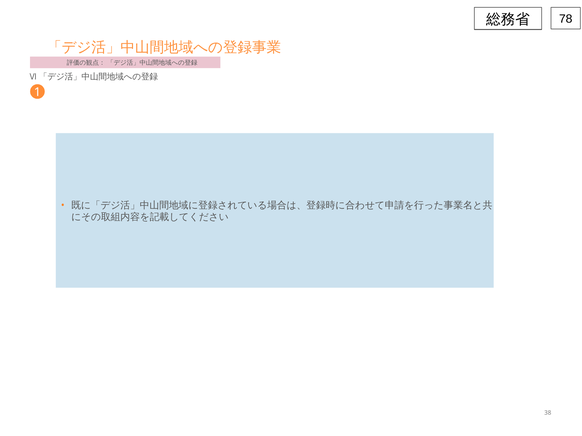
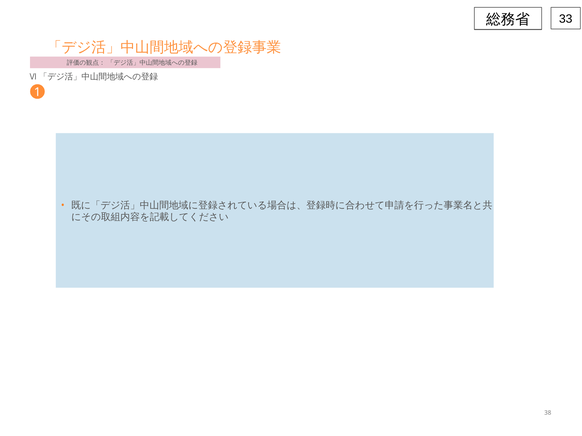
78: 78 -> 33 (566, 19)
